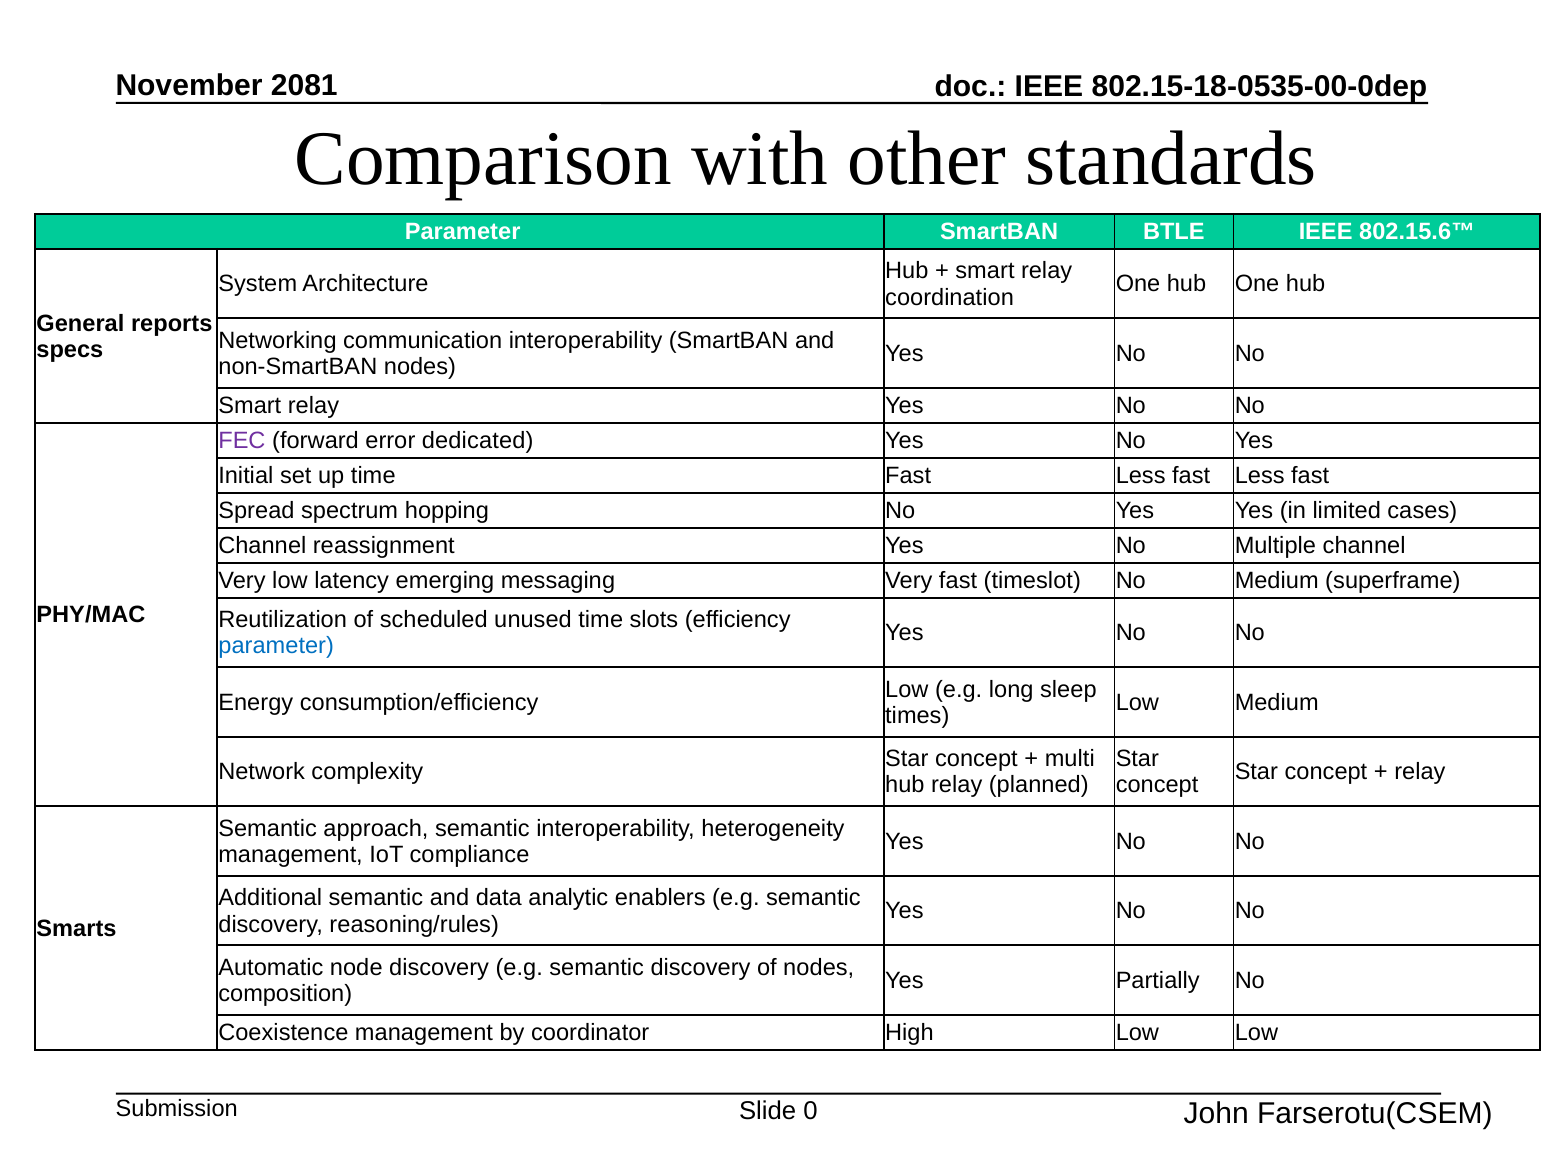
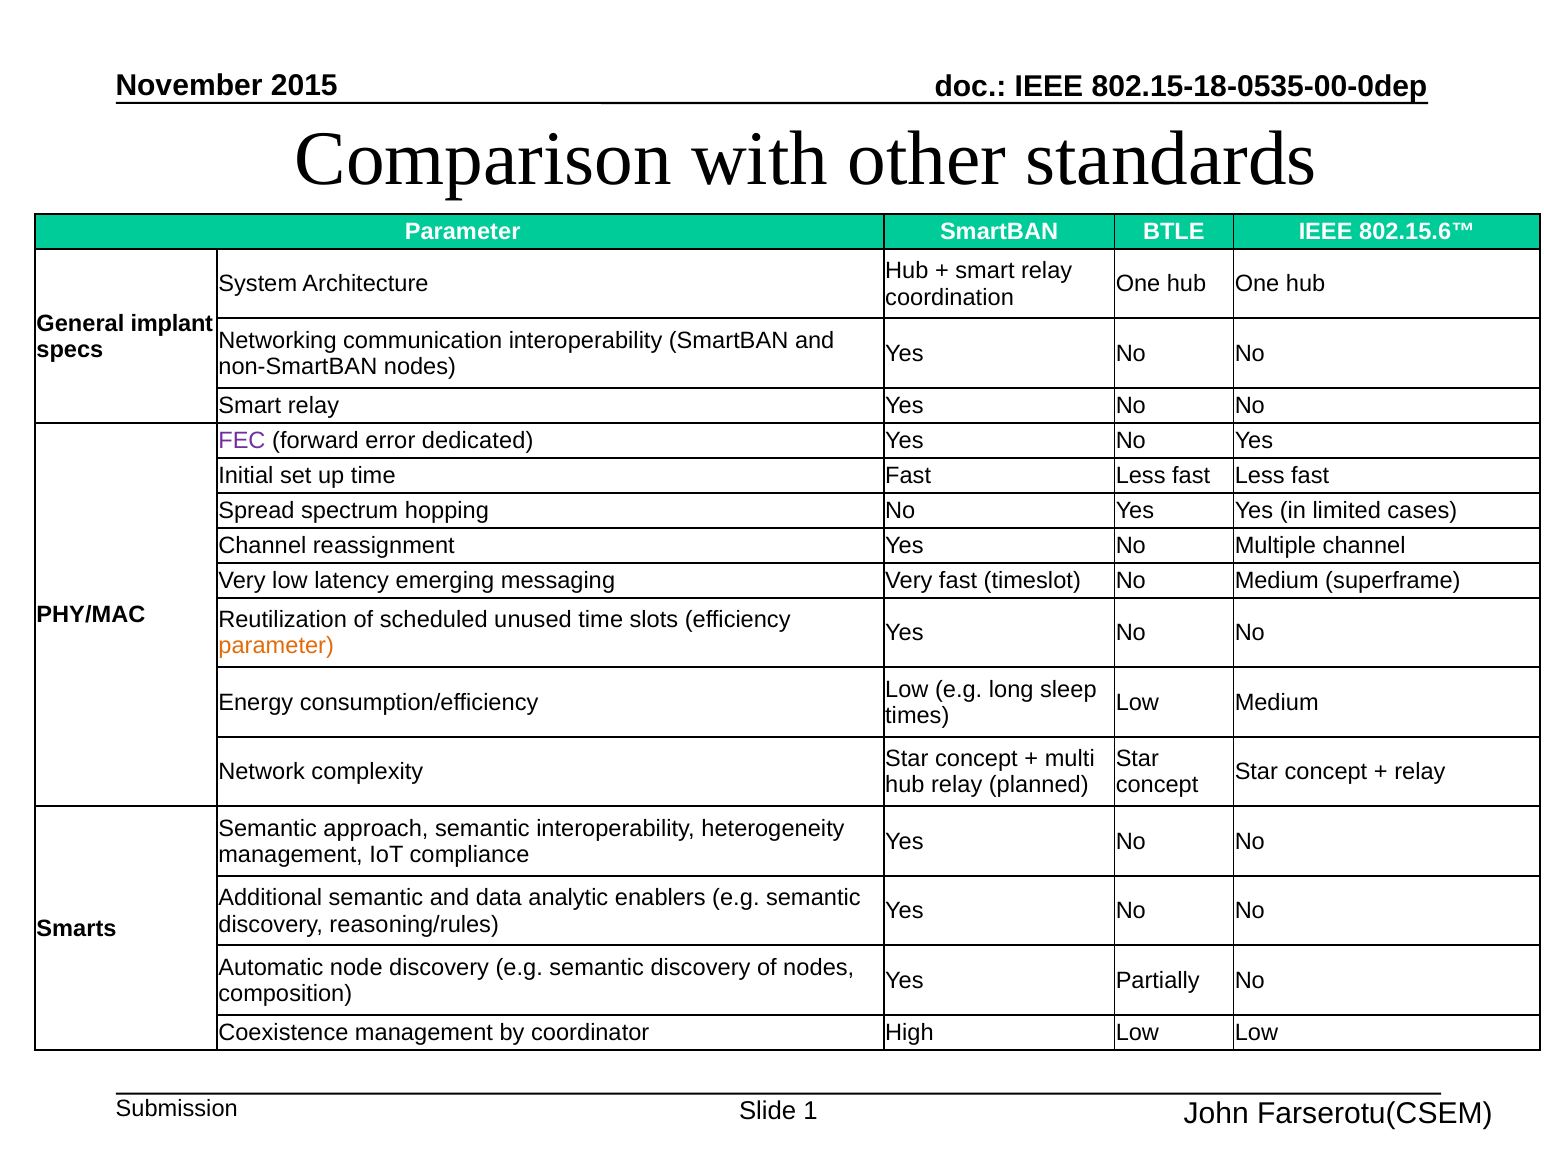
2081: 2081 -> 2015 (304, 85)
reports: reports -> implant (172, 323)
parameter colour: blue -> orange (276, 646)
0: 0 -> 1 (811, 1111)
